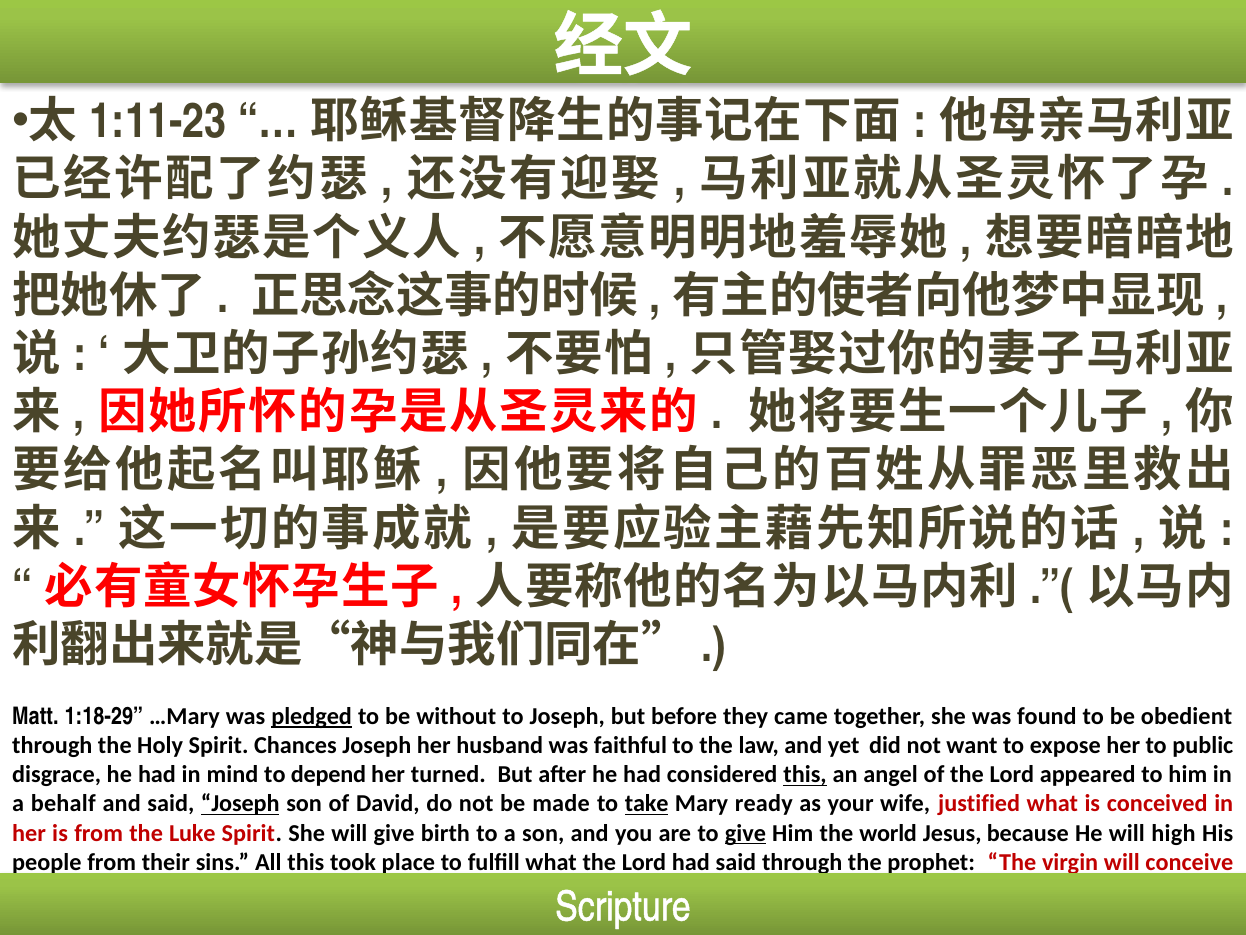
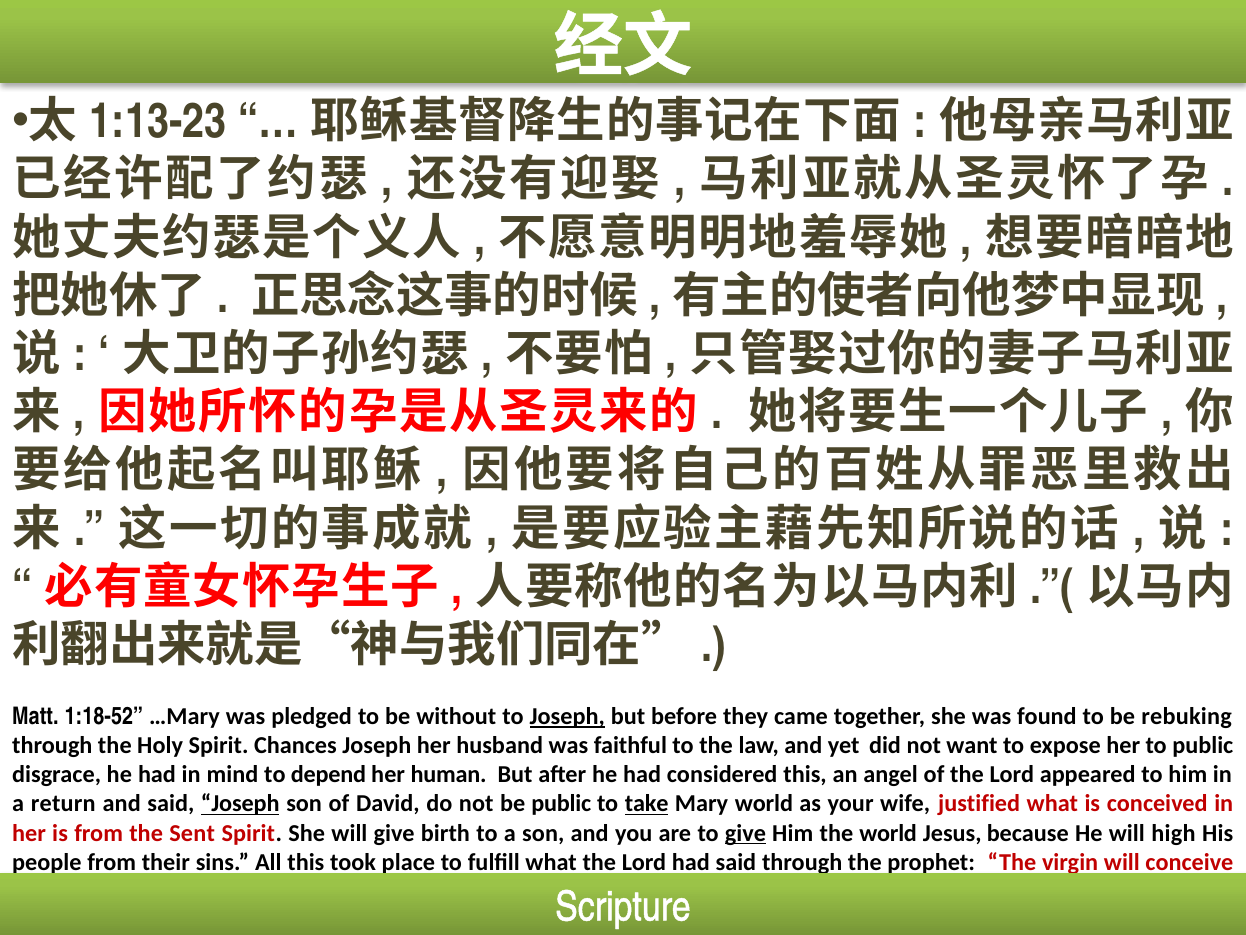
1:11-23: 1:11-23 -> 1:13-23 (158, 122)
1:18-29: 1:18-29 -> 1:18-52 (104, 716)
pledged underline: present -> none (312, 716)
Joseph underline: none -> present (567, 716)
obedient: obedient -> rebuking (1187, 716)
turned: turned -> human (449, 774)
this underline: present -> none (805, 774)
behalf: behalf -> return (63, 804)
be made: made -> public (561, 804)
Mary ready: ready -> world (764, 804)
Luke: Luke -> Sent (192, 833)
